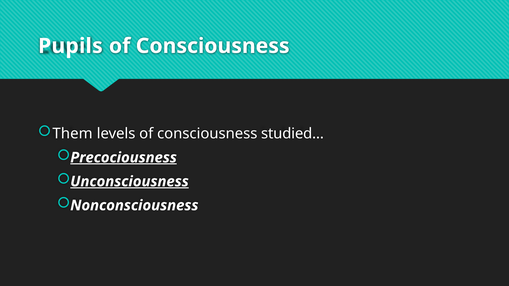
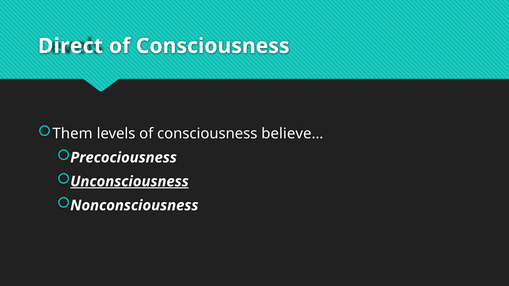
Pupils: Pupils -> Direct (70, 46)
studied…: studied… -> believe… (292, 134)
Precociousness underline: present -> none (124, 158)
